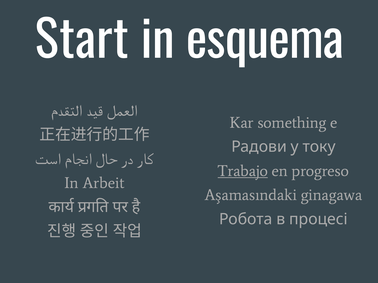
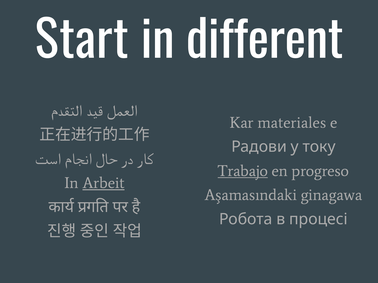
esquema: esquema -> different (265, 41)
something: something -> materiales (292, 123)
Arbeit underline: none -> present (103, 183)
